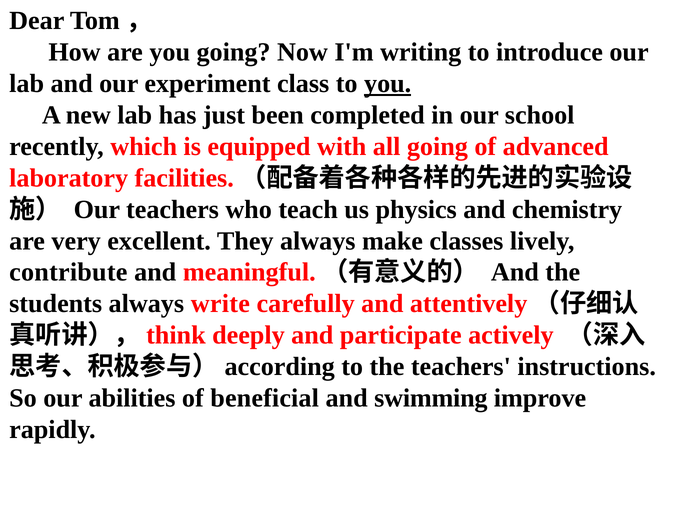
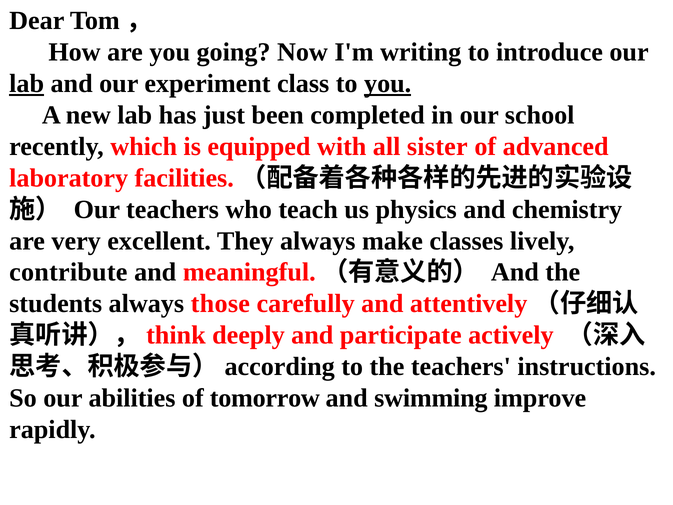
lab underline: none -> present (27, 84)
all going: going -> sister (437, 147)
write: write -> those (220, 304)
beneficial: beneficial -> tomorrow (265, 398)
